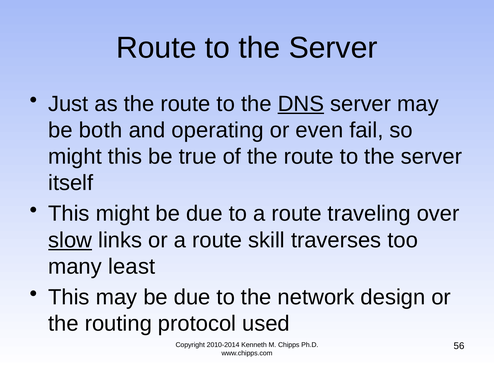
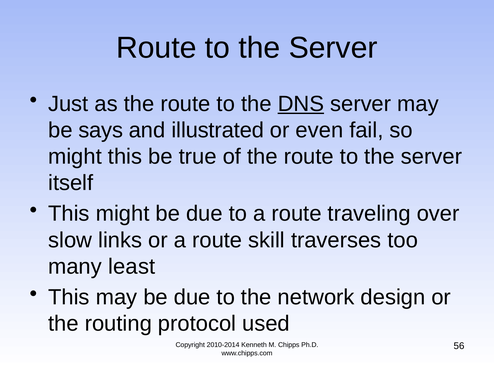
both: both -> says (101, 130)
operating: operating -> illustrated (218, 130)
slow underline: present -> none (70, 240)
